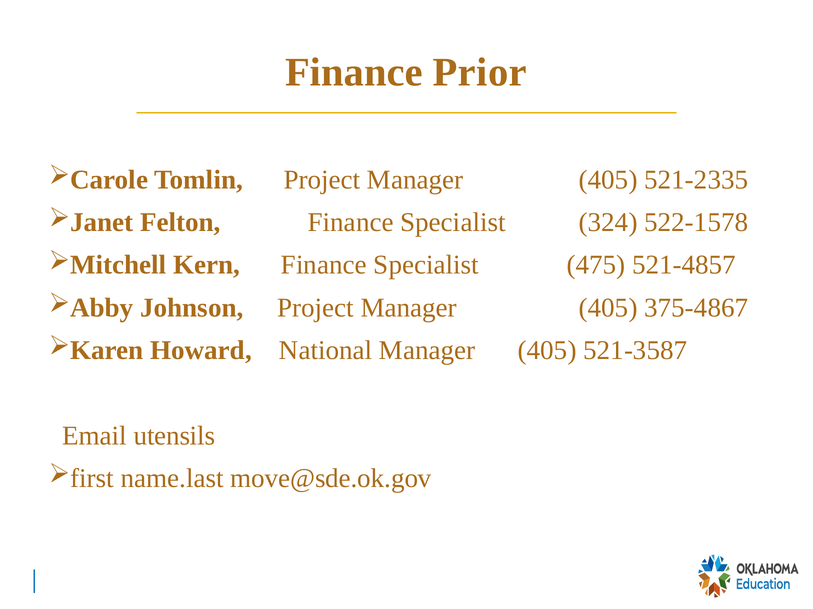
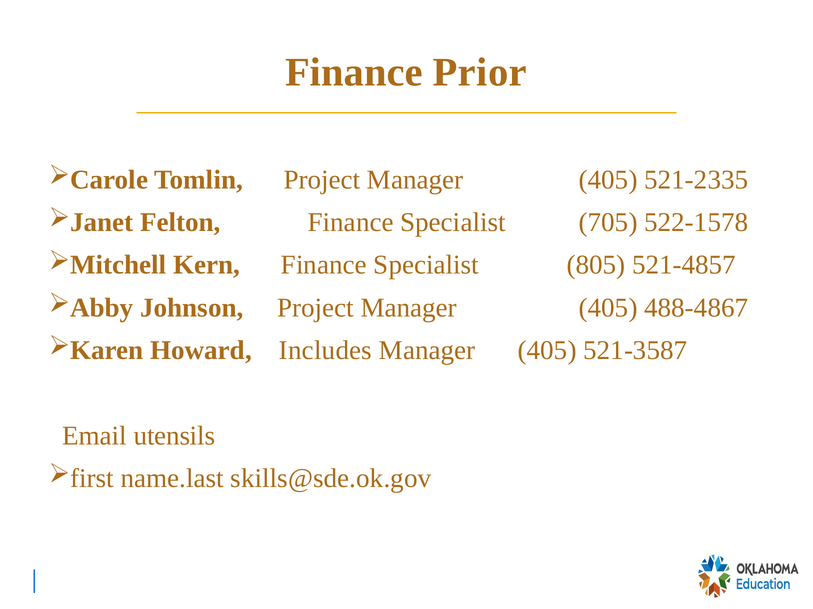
324: 324 -> 705 (608, 223)
475: 475 -> 805 (596, 265)
375-4867: 375-4867 -> 488-4867 (696, 308)
National: National -> Includes (325, 351)
move@sde.ok.gov: move@sde.ok.gov -> skills@sde.ok.gov (331, 479)
